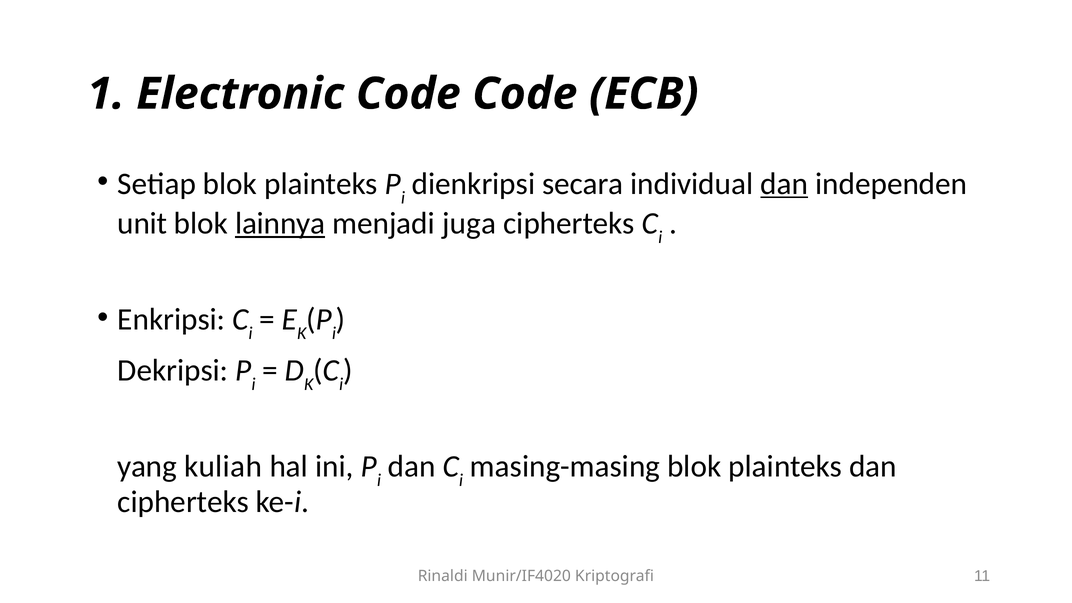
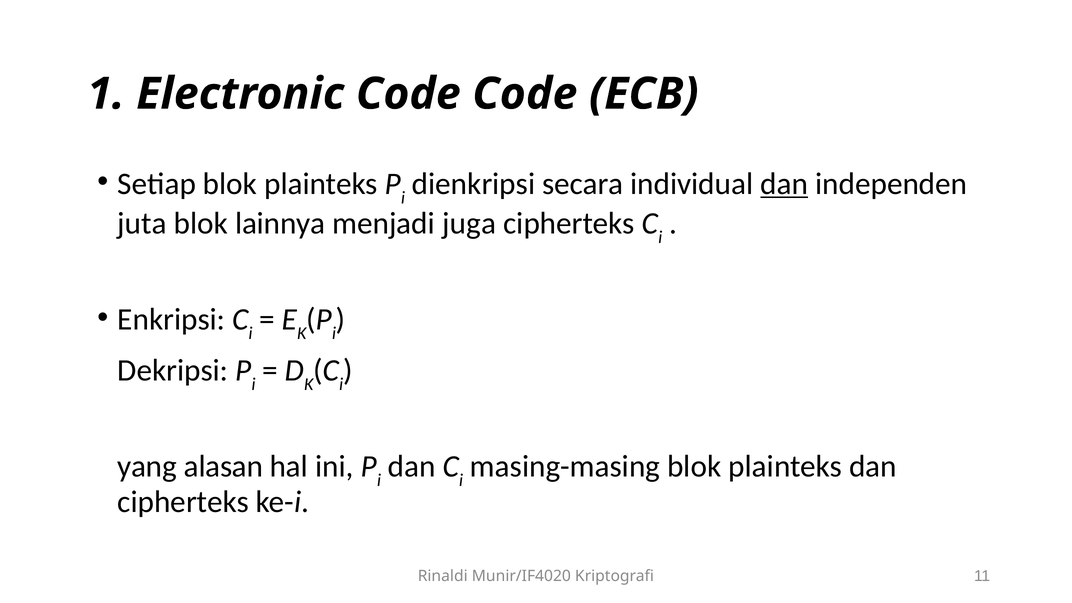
unit: unit -> juta (142, 224)
lainnya underline: present -> none (280, 224)
kuliah: kuliah -> alasan (223, 467)
